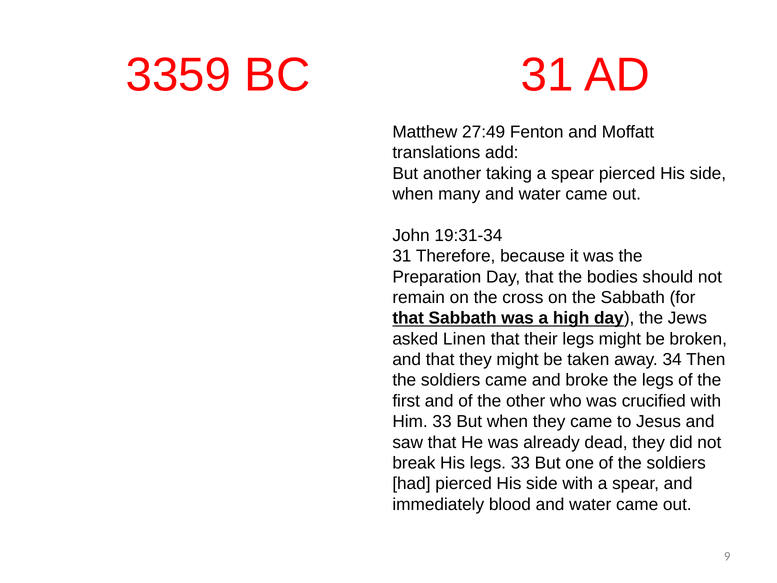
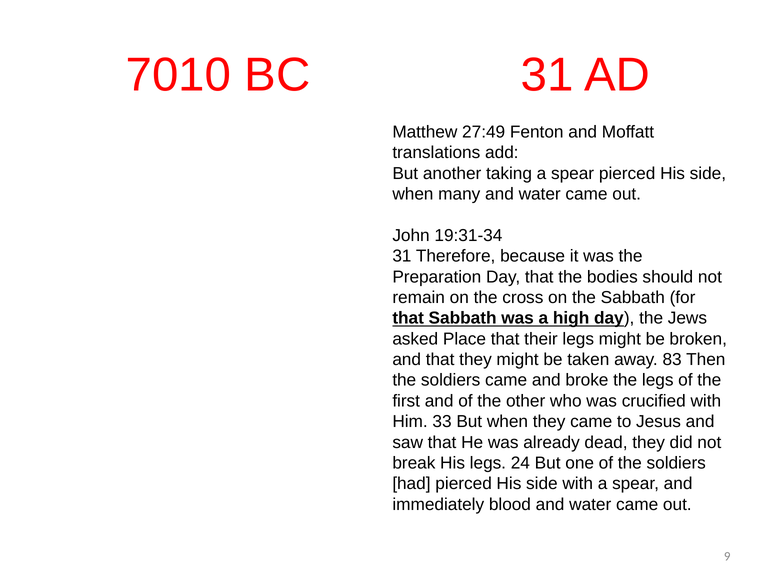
3359: 3359 -> 7010 (178, 75)
Linen: Linen -> Place (464, 339)
34: 34 -> 83 (672, 359)
legs 33: 33 -> 24 (520, 463)
